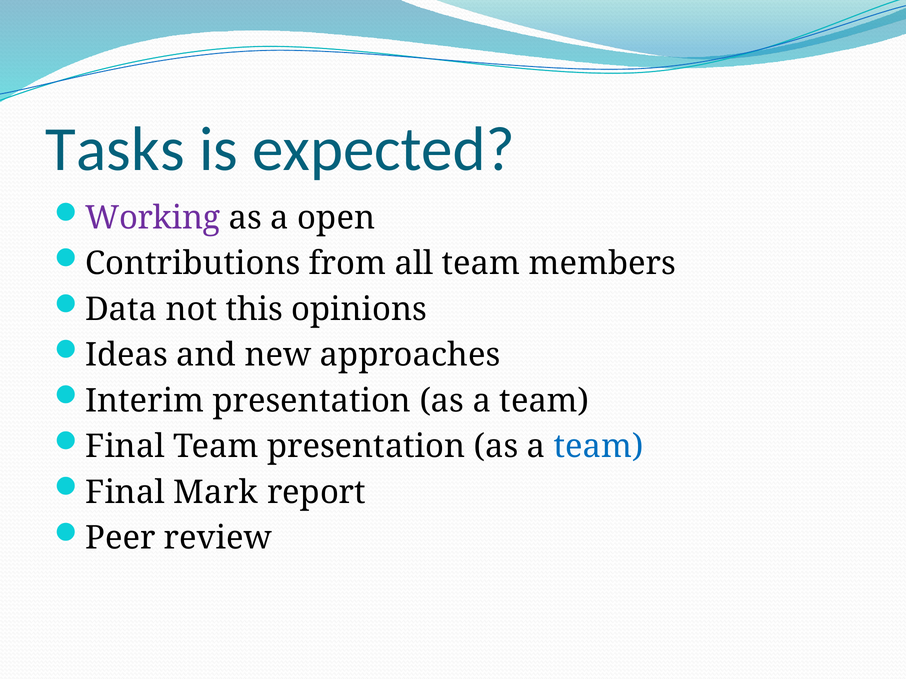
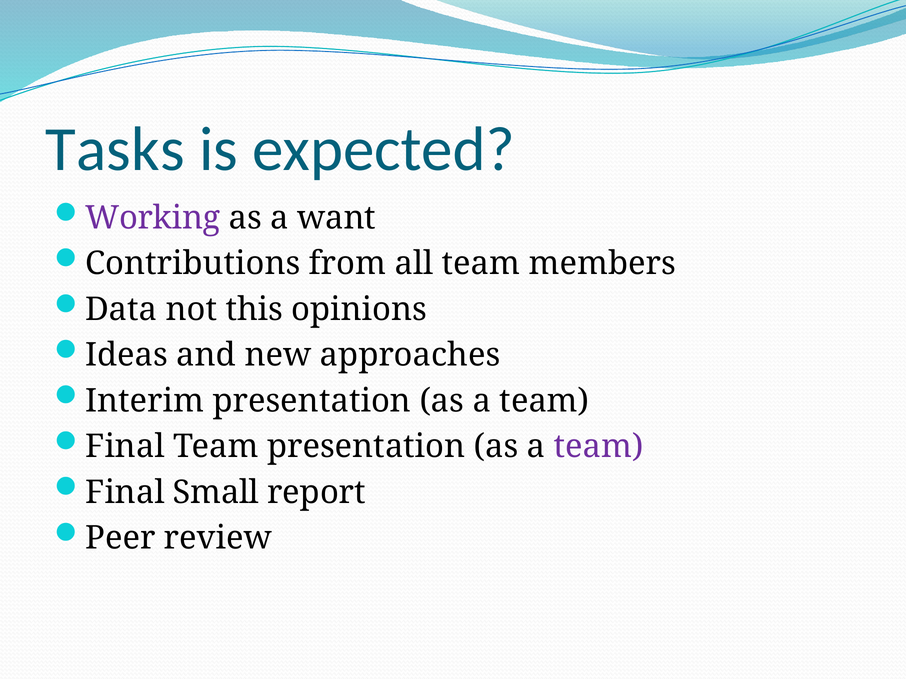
open: open -> want (337, 218)
team colour: blue -> purple (599, 447)
Mark: Mark -> Small (216, 493)
